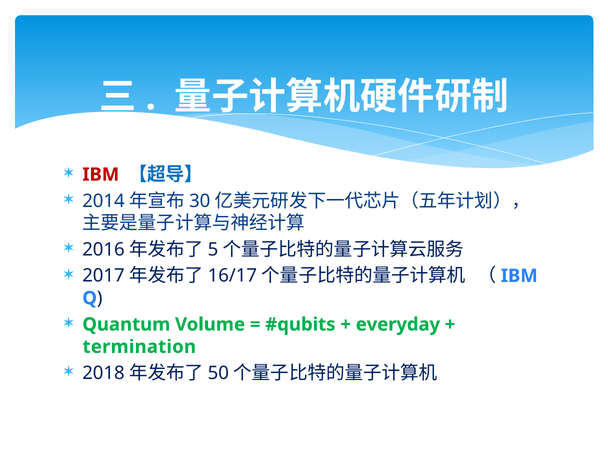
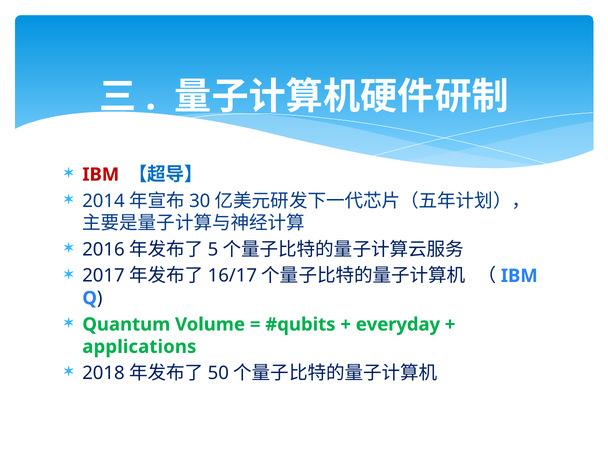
termination: termination -> applications (139, 347)
